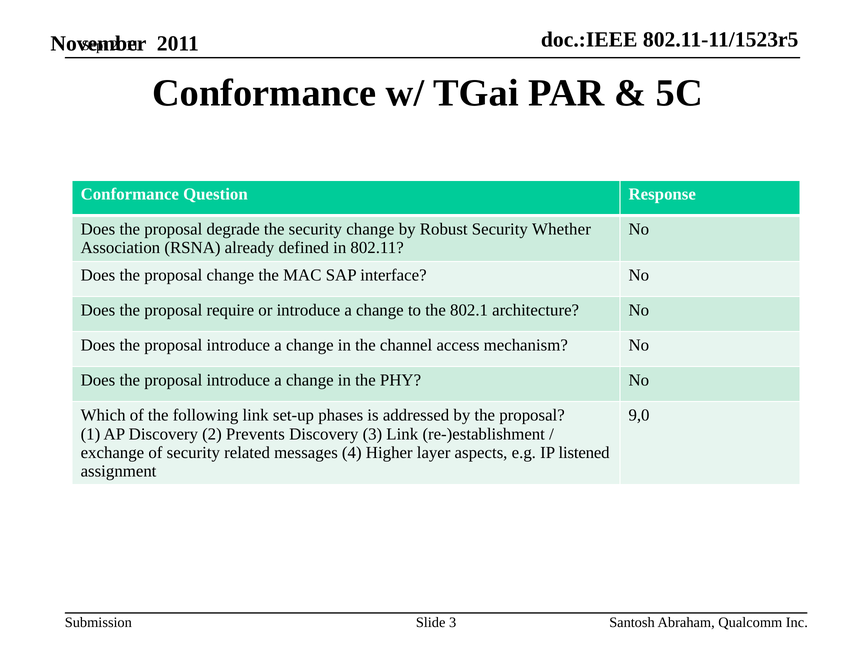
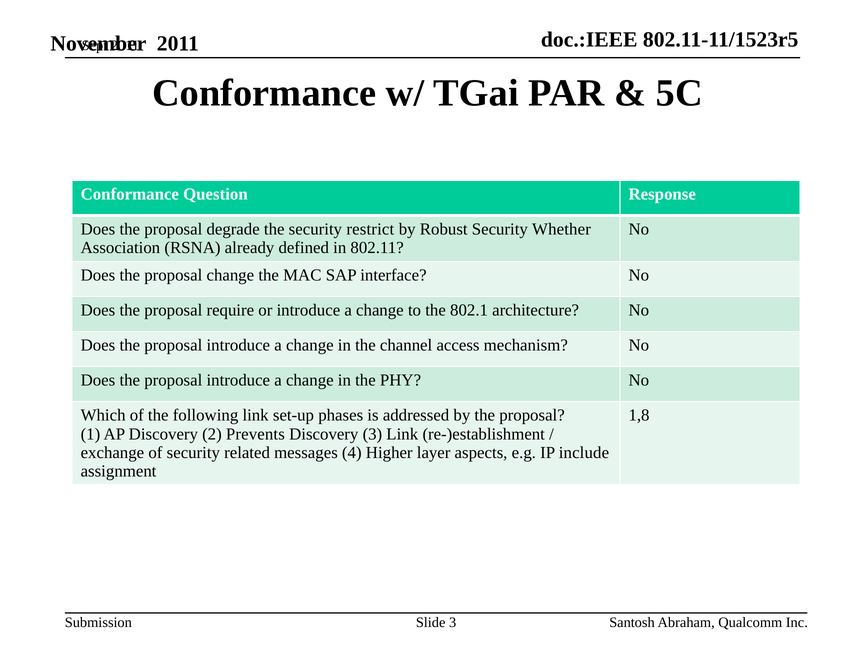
security change: change -> restrict (370, 229)
9,0: 9,0 -> 1,8 (639, 415)
listened: listened -> include (584, 452)
